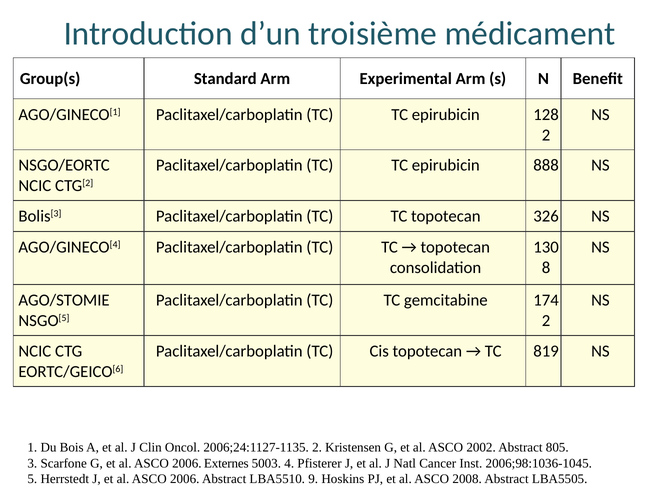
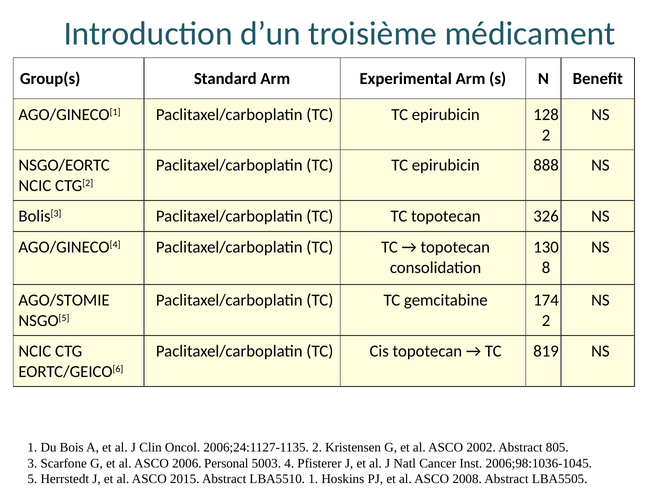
Externes: Externes -> Personal (226, 463)
2006: 2006 -> 2015 (185, 478)
LBA5510 9: 9 -> 1 (313, 478)
